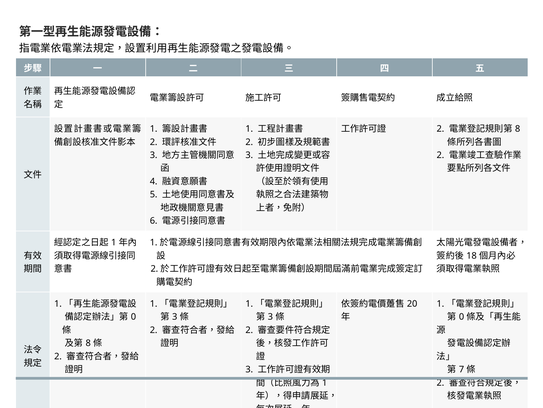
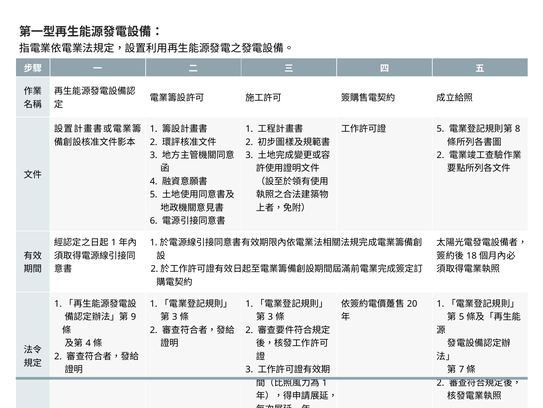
2: 2 -> 5 (440, 129)
0: 0 -> 9 (133, 316)
0: 0 -> 5 (462, 316)
8: 8 -> 4 (88, 343)
